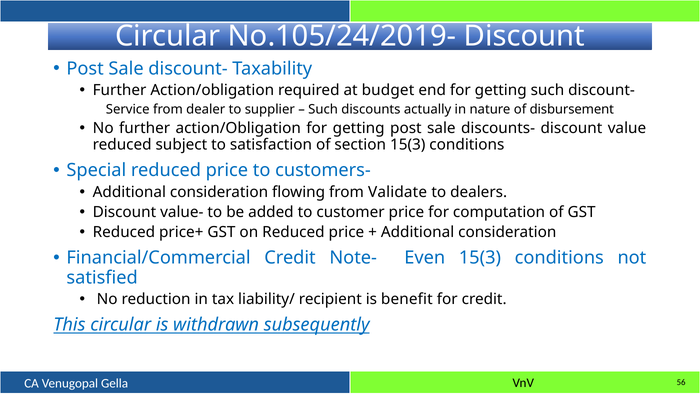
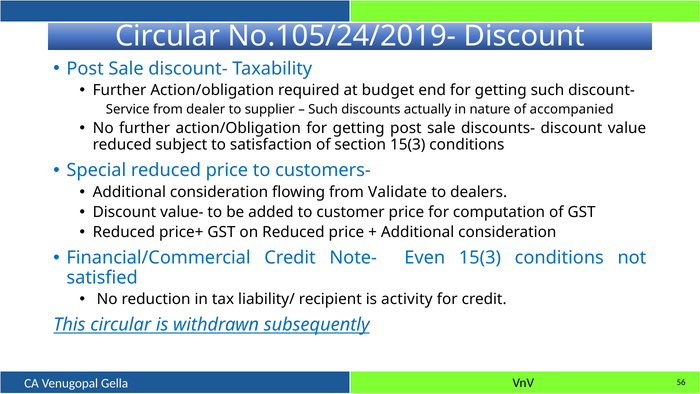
disbursement: disbursement -> accompanied (572, 109)
benefit: benefit -> activity (407, 299)
